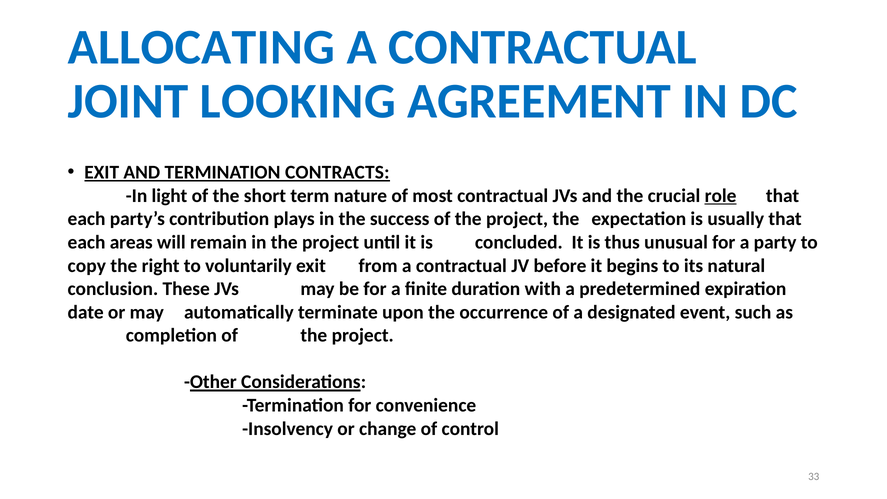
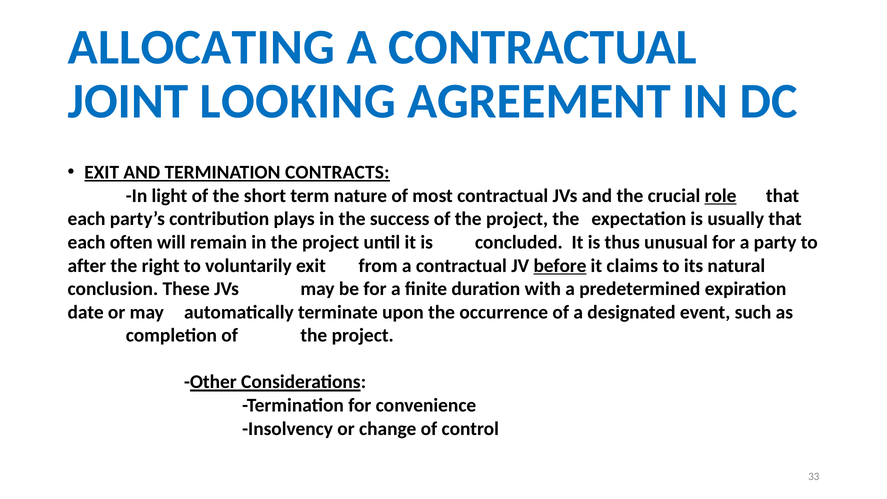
areas: areas -> often (131, 242)
copy: copy -> after (87, 266)
before underline: none -> present (560, 266)
begins: begins -> claims (632, 266)
